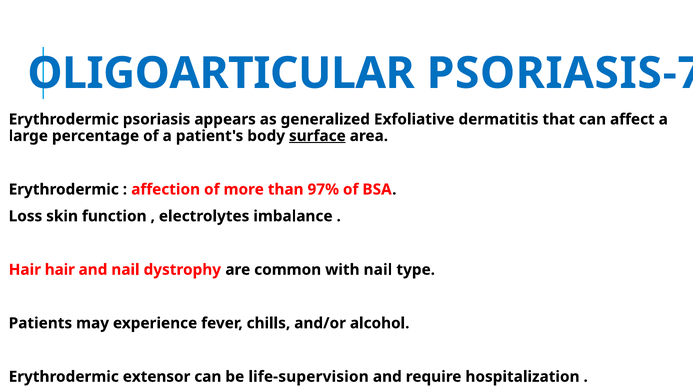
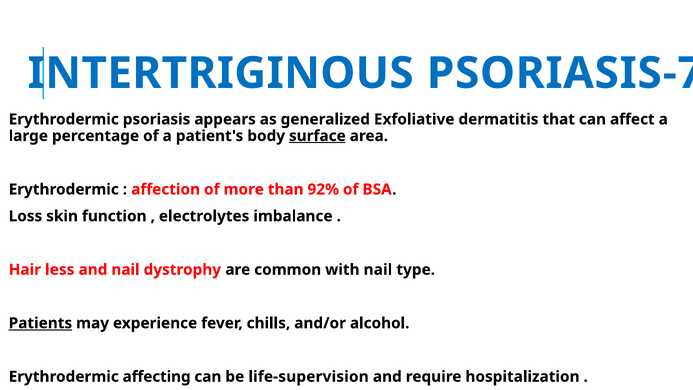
OLIGOARTICULAR: OLIGOARTICULAR -> INTERTRIGINOUS (221, 73)
97%: 97% -> 92% (323, 189)
Hair hair: hair -> less (60, 270)
Patients underline: none -> present (40, 323)
extensor: extensor -> affecting (157, 377)
